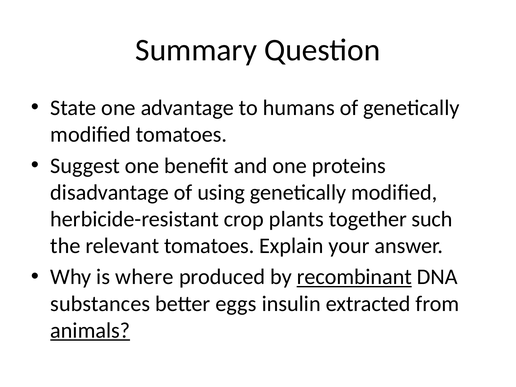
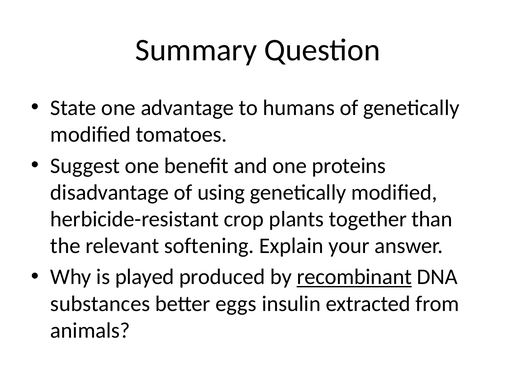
such: such -> than (432, 219)
relevant tomatoes: tomatoes -> softening (209, 246)
where: where -> played (145, 277)
animals underline: present -> none (90, 330)
